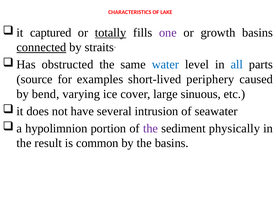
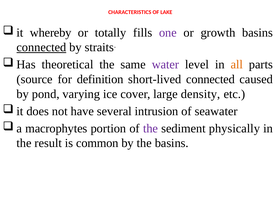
captured: captured -> whereby (51, 33)
totally underline: present -> none (111, 33)
obstructed: obstructed -> theoretical (68, 65)
water colour: blue -> purple (165, 65)
all colour: blue -> orange (237, 65)
examples: examples -> definition (100, 79)
short-lived periphery: periphery -> connected (210, 79)
bend: bend -> pond (46, 94)
sinuous: sinuous -> density (201, 94)
hypolimnion: hypolimnion -> macrophytes (56, 128)
